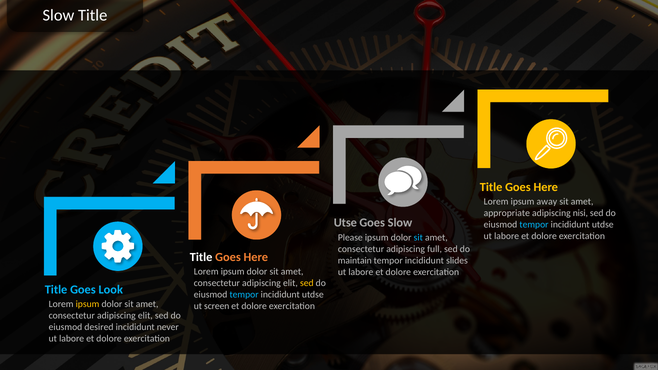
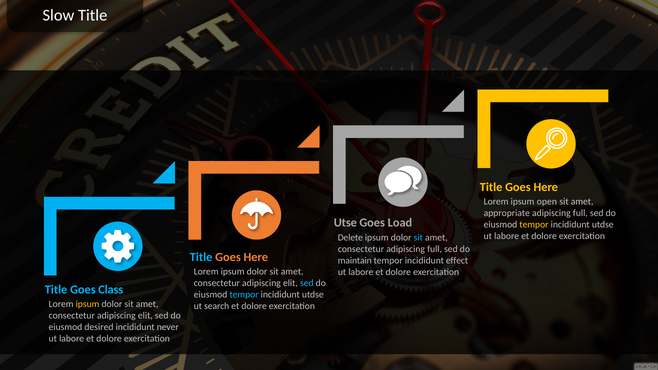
away: away -> open (547, 202)
nisi: nisi -> full (580, 213)
Goes Slow: Slow -> Load (400, 223)
tempor colour: light blue -> yellow (534, 225)
Please: Please -> Delete (350, 237)
Title colour: white -> light blue (201, 257)
slides: slides -> effect (457, 261)
sed colour: yellow -> light blue (307, 283)
Look: Look -> Class (111, 290)
screen: screen -> search (217, 306)
